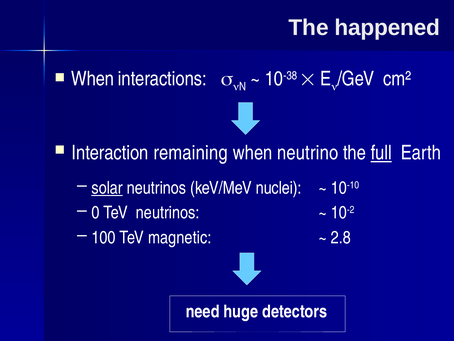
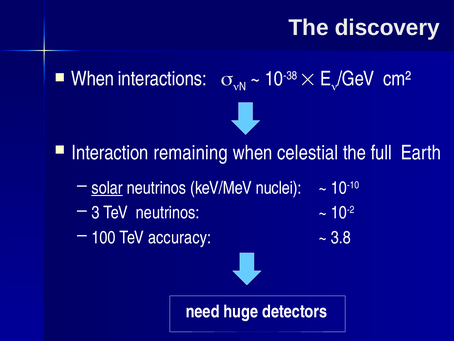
happened: happened -> discovery (387, 28)
neutrino: neutrino -> celestial (308, 153)
full underline: present -> none (381, 153)
0: 0 -> 3 (95, 212)
magnetic: magnetic -> accuracy (180, 237)
2.8: 2.8 -> 3.8 (341, 237)
